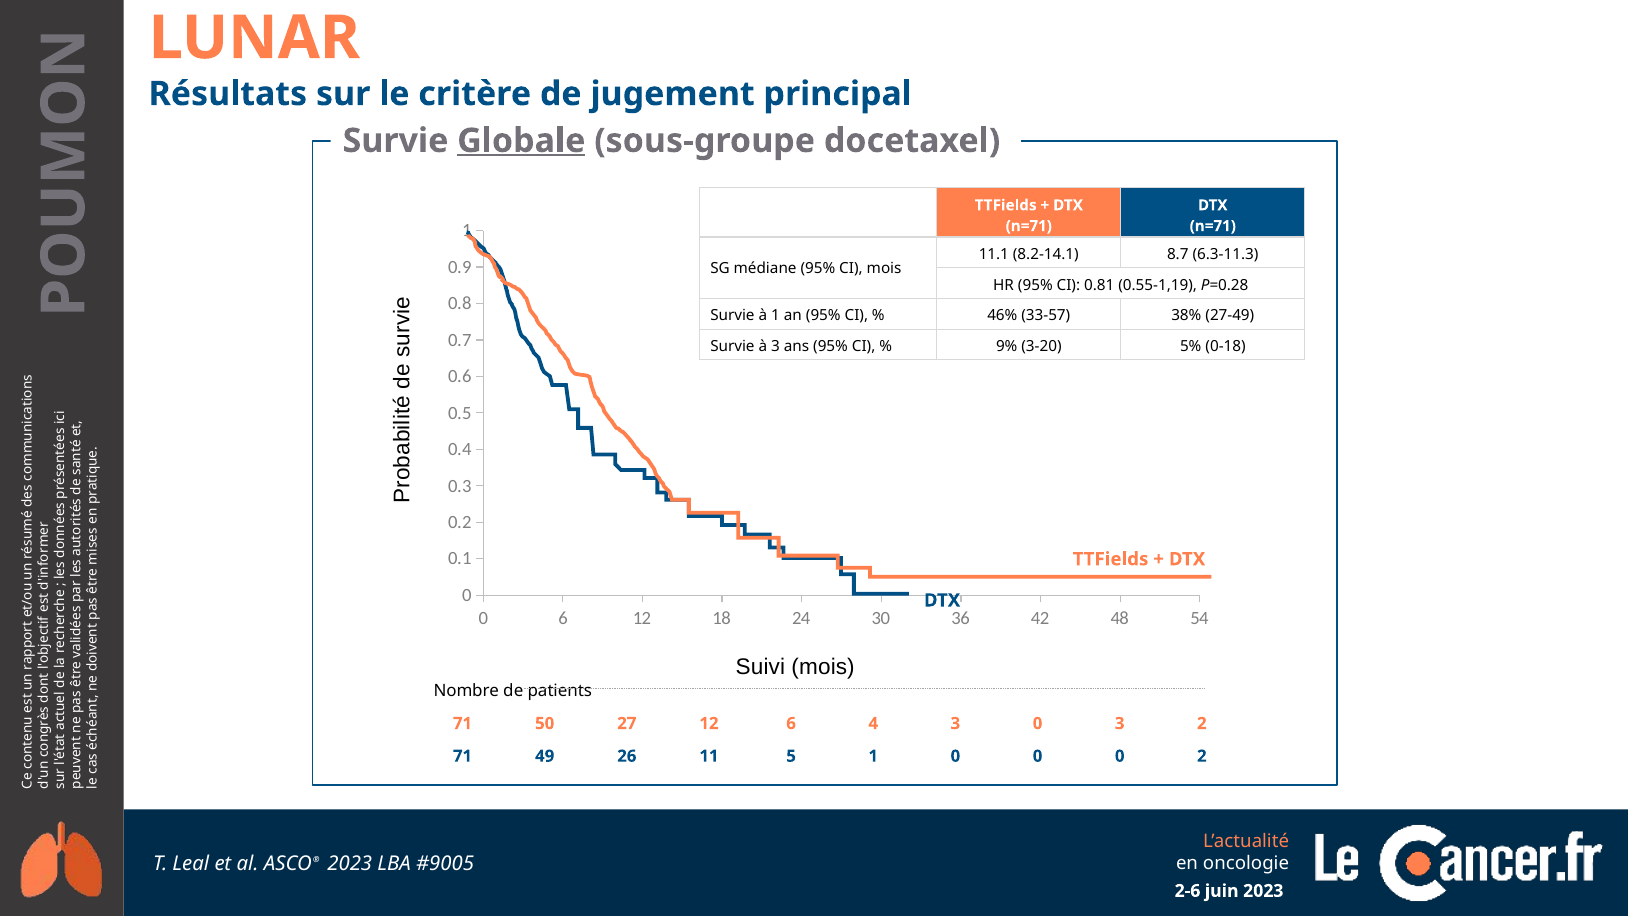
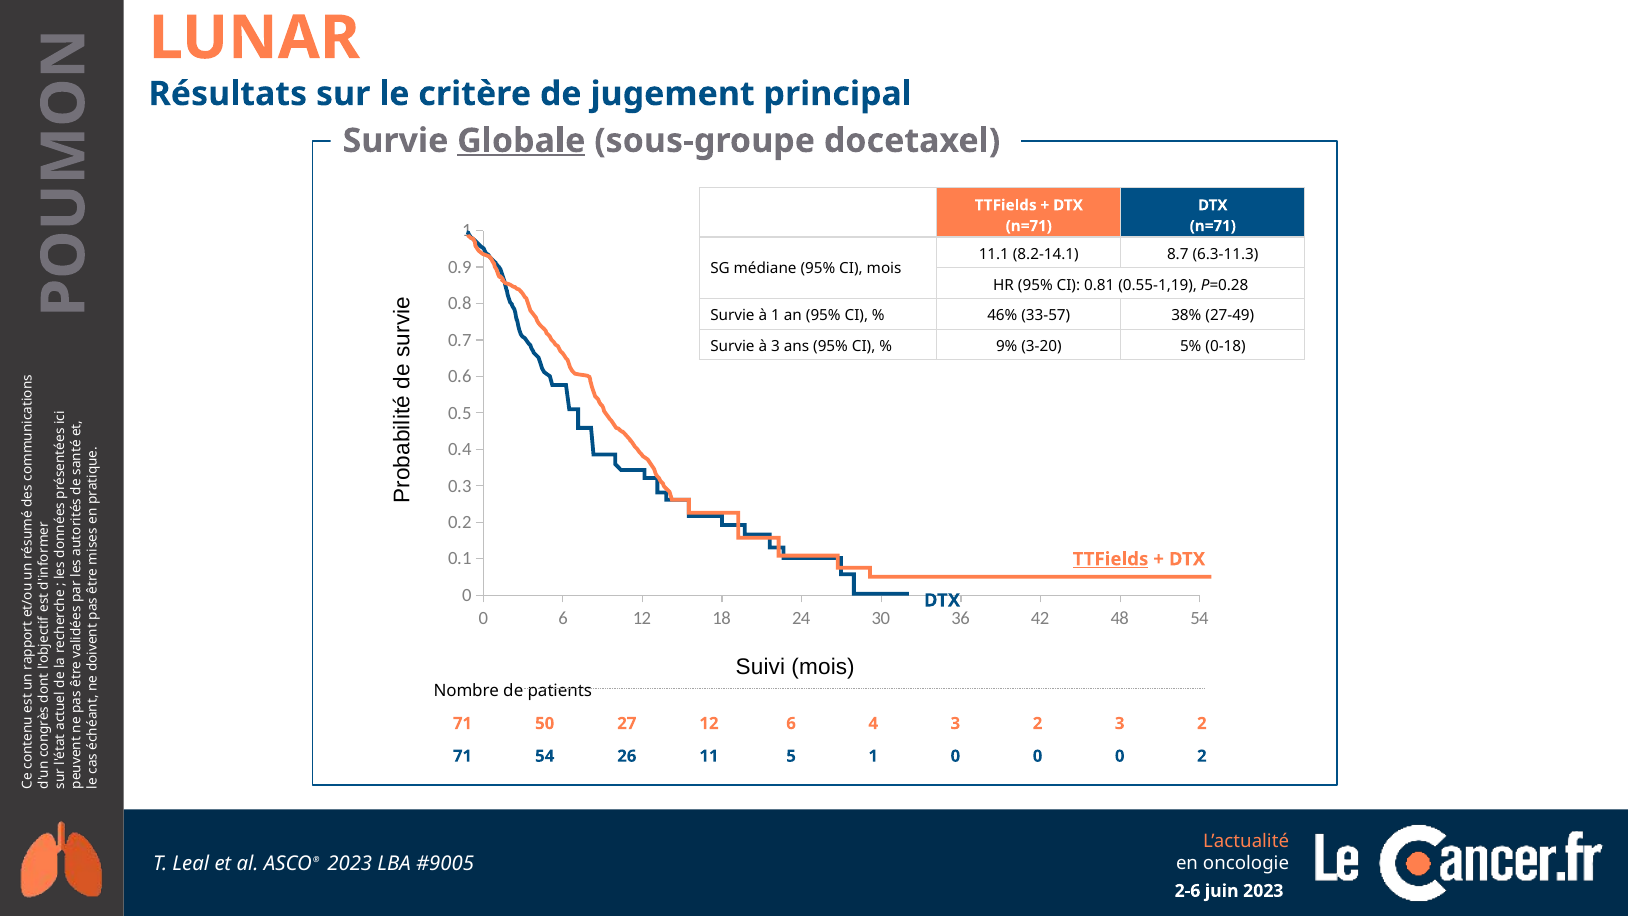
TTFields underline: none -> present (1111, 559)
4 3 0: 0 -> 2 (1038, 723)
71 49: 49 -> 54 (545, 756)
